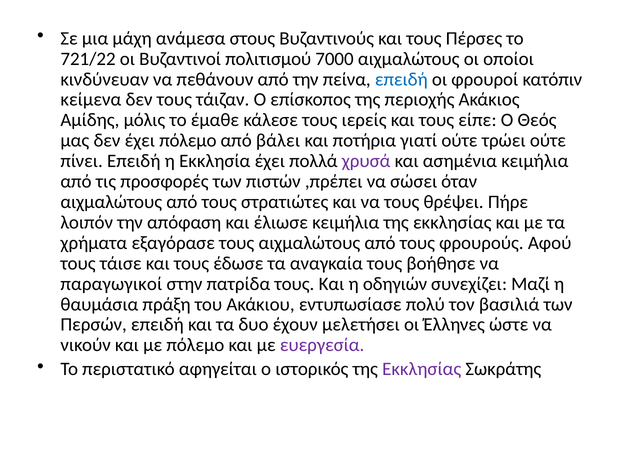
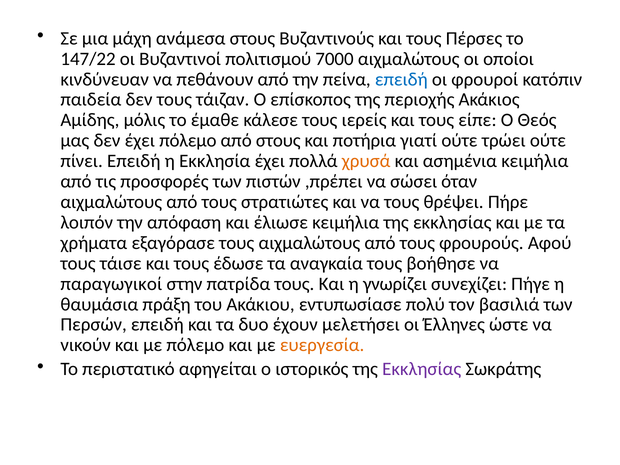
721/22: 721/22 -> 147/22 (88, 59)
κείμενα: κείμενα -> παιδεία (91, 100)
από βάλει: βάλει -> στους (278, 141)
χρυσά colour: purple -> orange (366, 161)
οδηγιών: οδηγιών -> γνωρίζει (395, 284)
Μαζί: Μαζί -> Πήγε (531, 284)
ευεργεσία colour: purple -> orange (322, 345)
